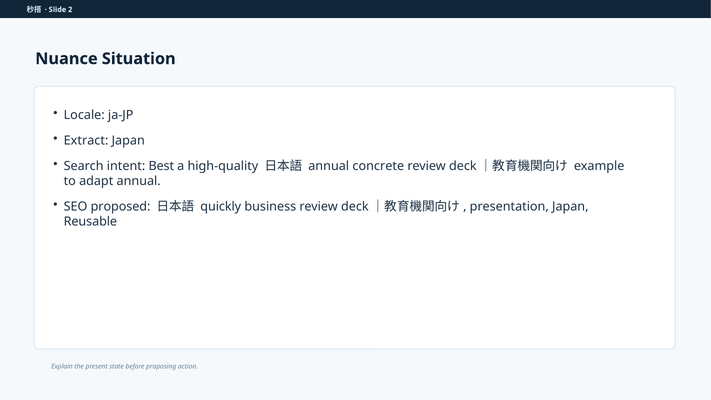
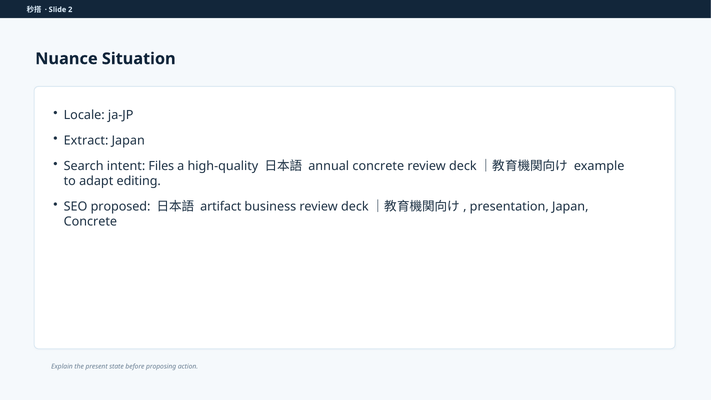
Best: Best -> Files (161, 166)
adapt annual: annual -> editing (139, 181)
quickly: quickly -> artifact (221, 207)
Reusable: Reusable -> Concrete (90, 222)
